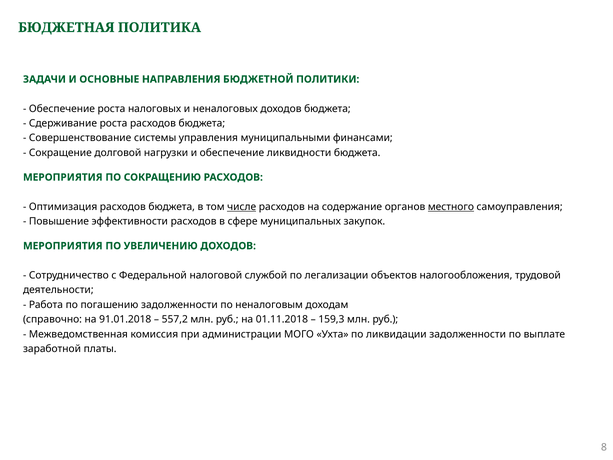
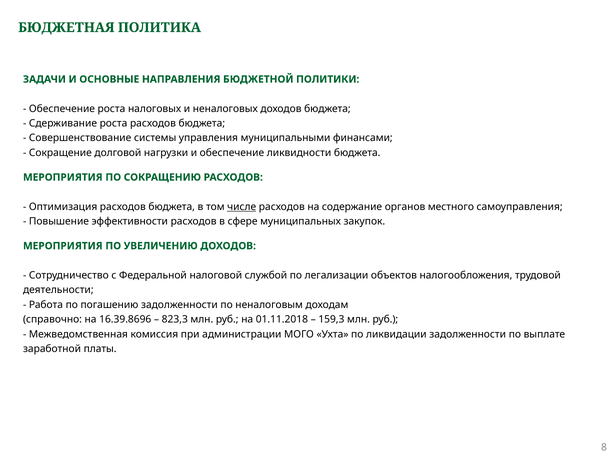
местного underline: present -> none (451, 207)
91.01.2018: 91.01.2018 -> 16.39.8696 (125, 319)
557,2: 557,2 -> 823,3 (175, 319)
